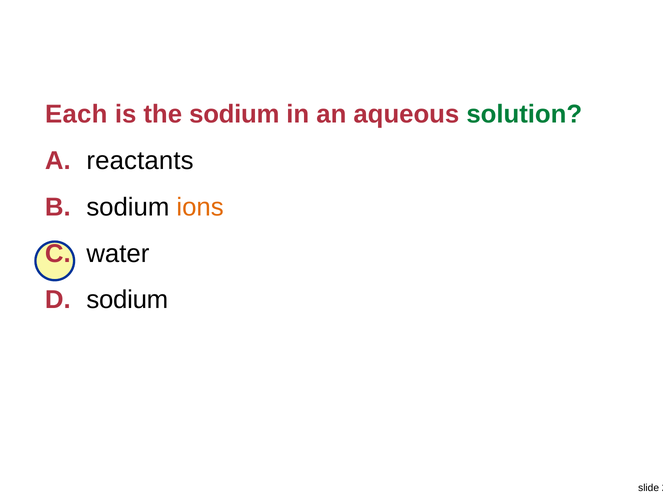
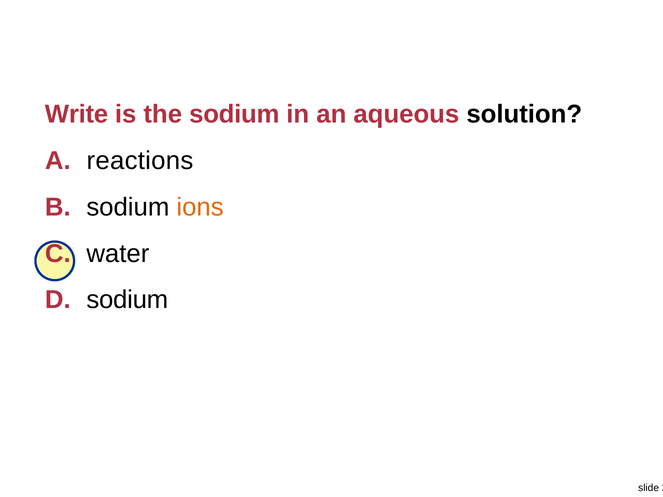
Each: Each -> Write (77, 114)
solution colour: green -> black (524, 114)
reactants: reactants -> reactions (140, 161)
